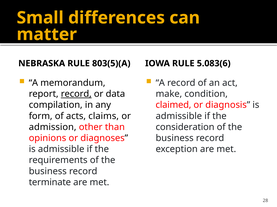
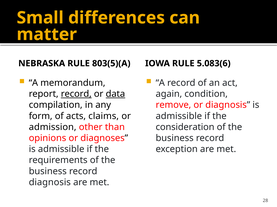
data underline: none -> present (115, 94)
make: make -> again (169, 94)
claimed: claimed -> remove (173, 105)
terminate: terminate -> diagnosis (50, 183)
